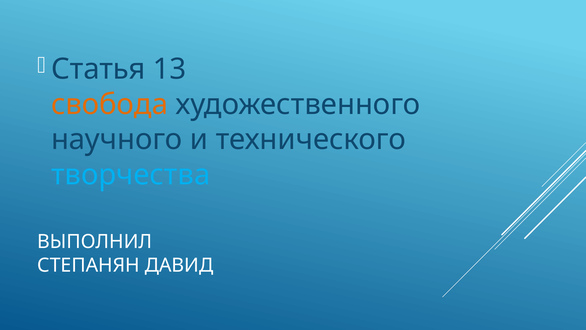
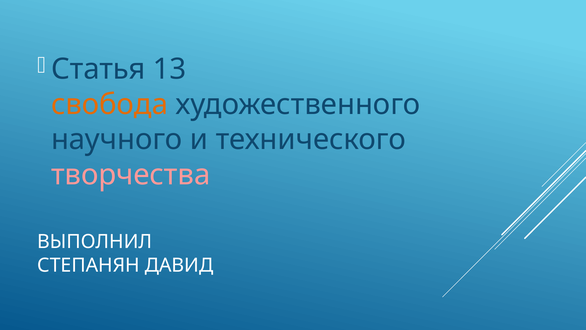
творчества colour: light blue -> pink (131, 175)
